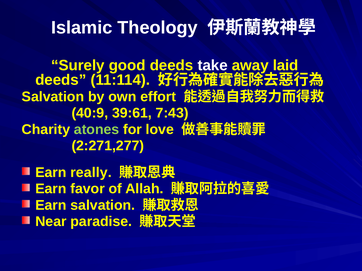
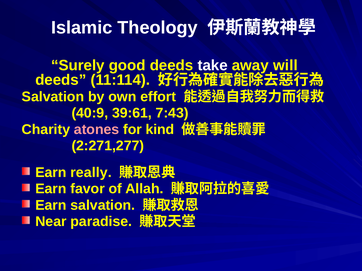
laid: laid -> will (285, 66)
atones colour: light green -> pink (97, 130)
love: love -> kind (160, 130)
